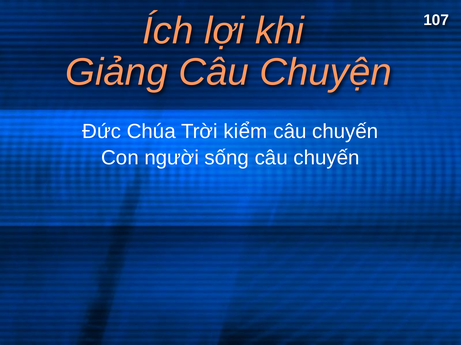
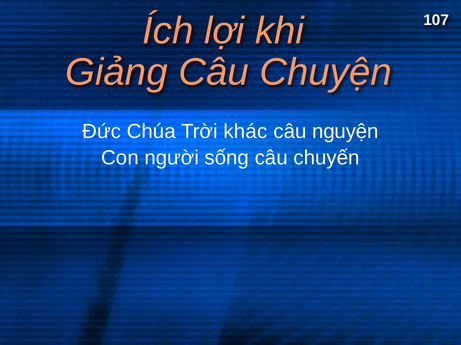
kiểm: kiểm -> khác (245, 132)
chuyến: chuyến -> nguyện (345, 132)
